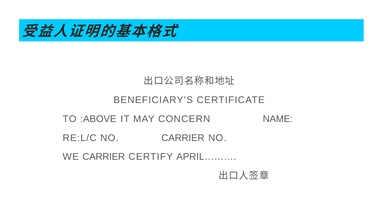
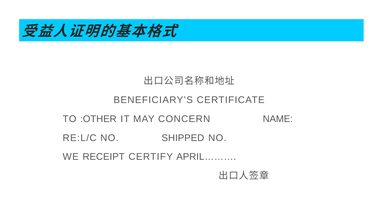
:ABOVE: :ABOVE -> :OTHER (98, 119)
NO CARRIER: CARRIER -> SHIPPED (183, 137)
WE CARRIER: CARRIER -> RECEIPT (104, 156)
